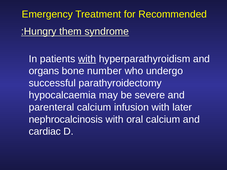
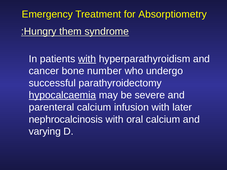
Recommended: Recommended -> Absorptiometry (173, 14)
organs: organs -> cancer (44, 71)
hypocalcaemia underline: none -> present (62, 95)
cardiac: cardiac -> varying (45, 132)
